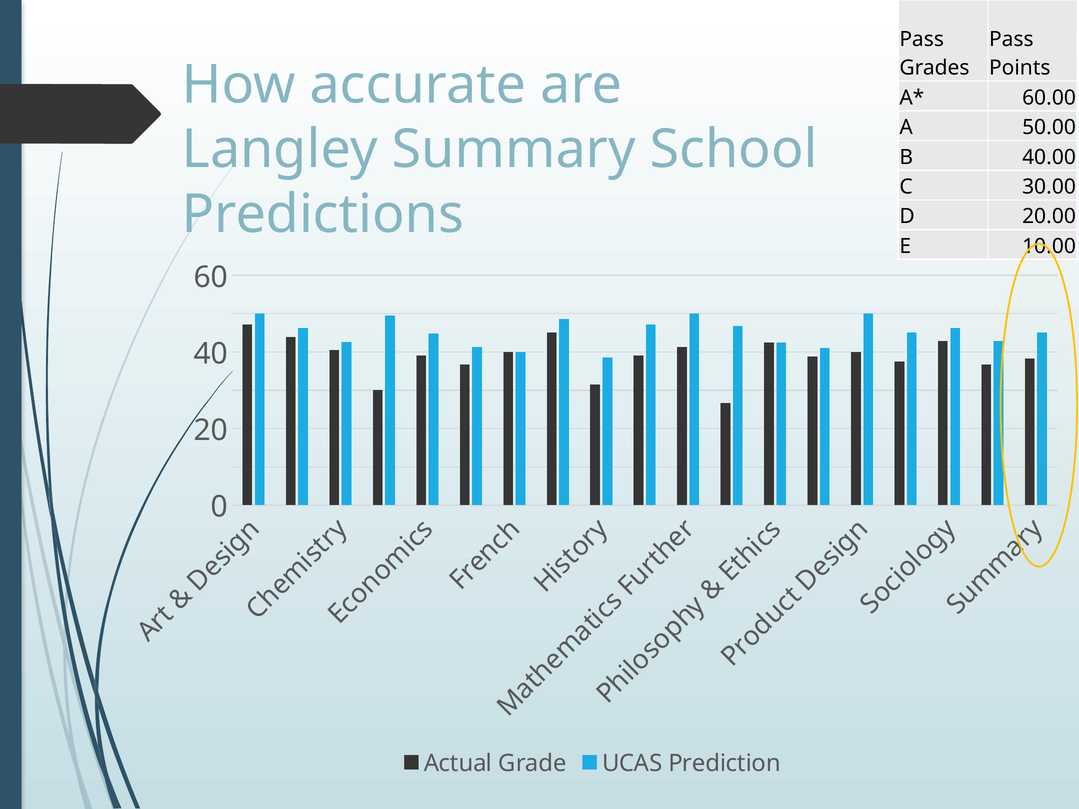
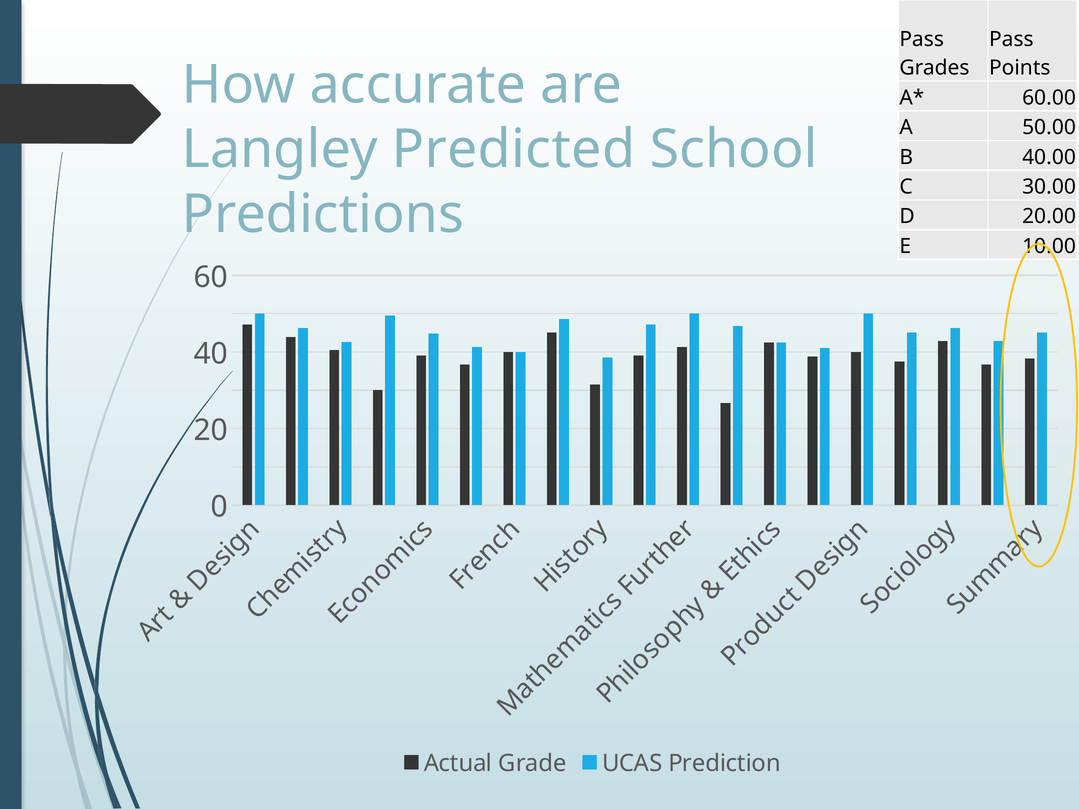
Summary: Summary -> Predicted (513, 150)
